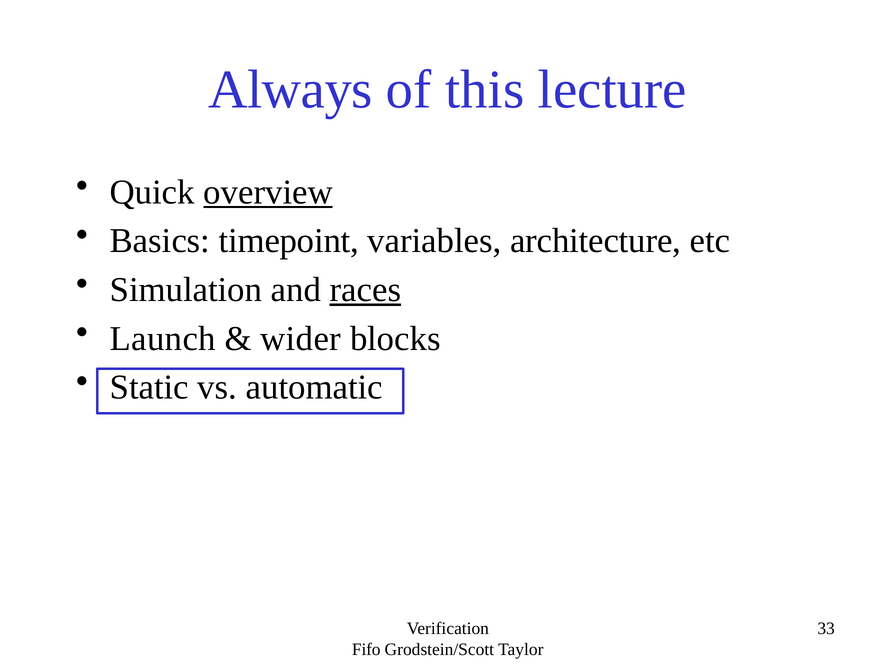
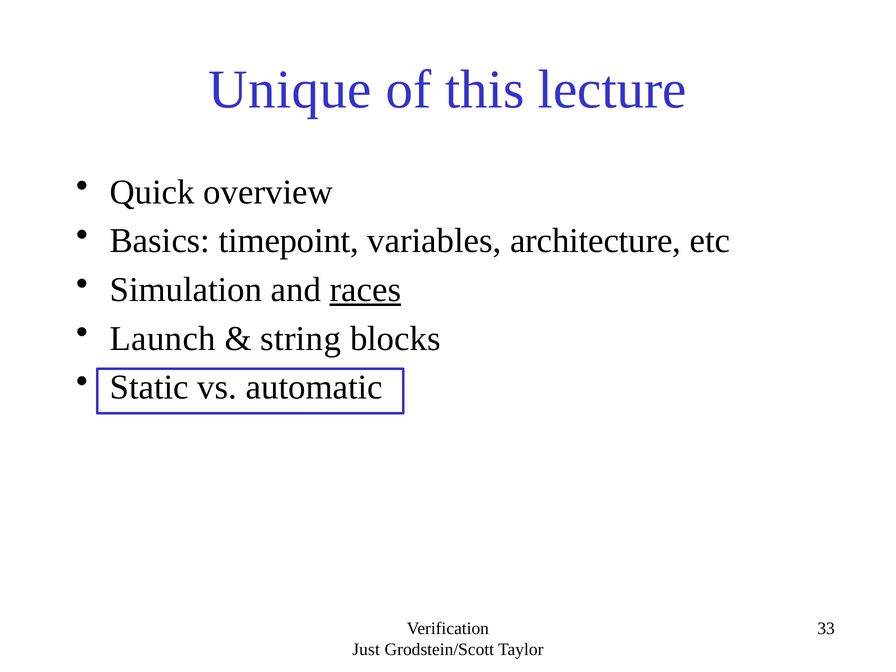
Always: Always -> Unique (290, 90)
overview underline: present -> none (268, 192)
wider: wider -> string (301, 339)
Fifo: Fifo -> Just (366, 649)
